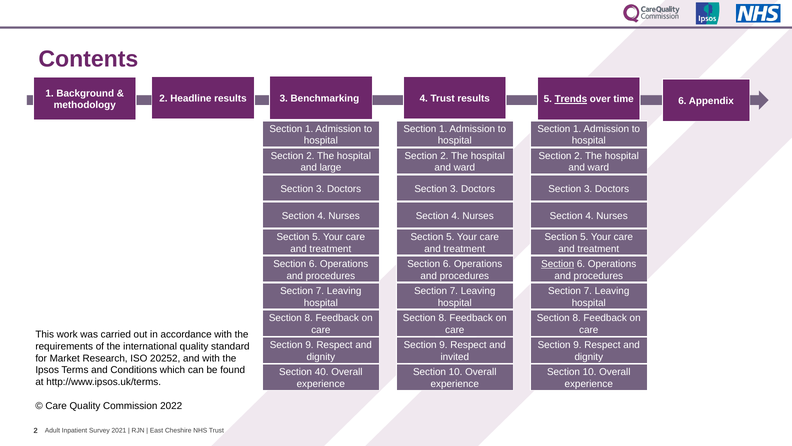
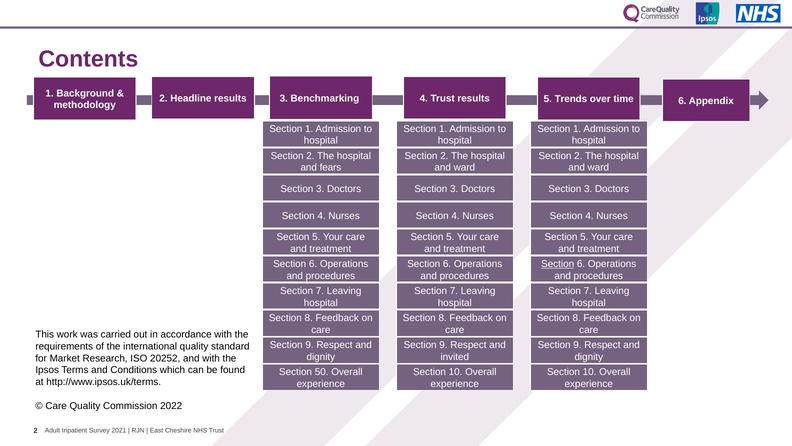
Trends underline: present -> none (571, 99)
large: large -> fears (330, 167)
40: 40 -> 50 (322, 372)
